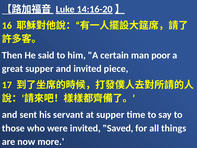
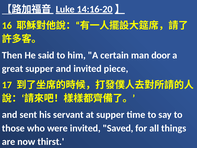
poor: poor -> door (161, 55)
more: more -> thirst (51, 141)
